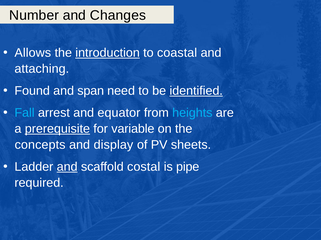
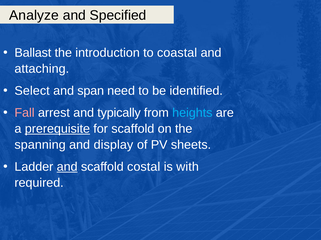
Number: Number -> Analyze (34, 15)
Changes: Changes -> Specified (118, 15)
Allows: Allows -> Ballast (33, 53)
introduction underline: present -> none (108, 53)
Found: Found -> Select (32, 91)
identified underline: present -> none (196, 91)
Fall colour: light blue -> pink (25, 113)
equator: equator -> typically (119, 113)
for variable: variable -> scaffold (133, 129)
concepts: concepts -> spanning (40, 145)
pipe: pipe -> with (188, 167)
